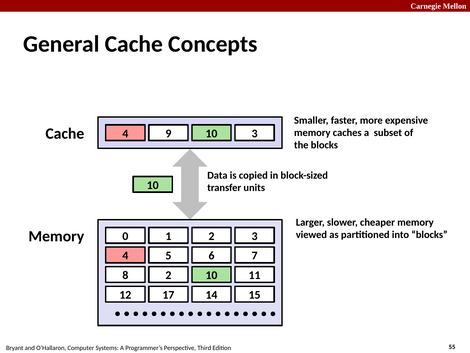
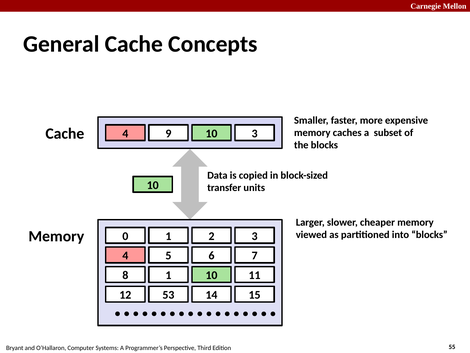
8 2: 2 -> 1 (168, 275)
17: 17 -> 53 (168, 295)
